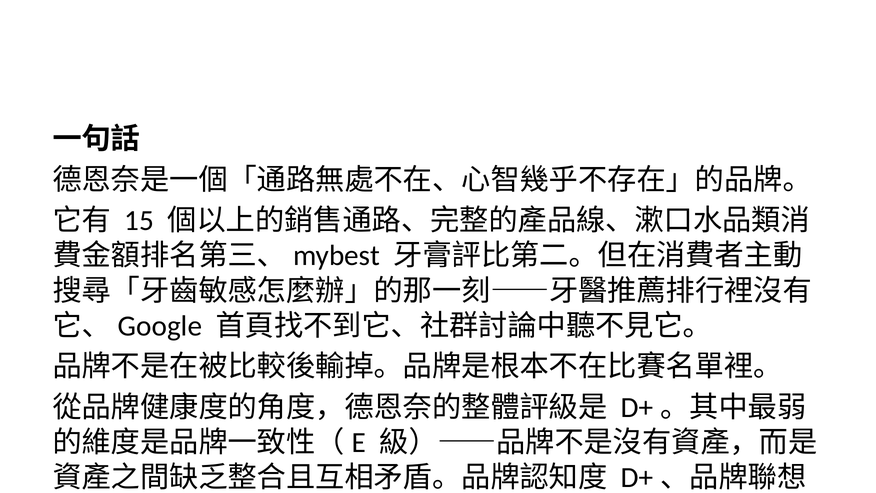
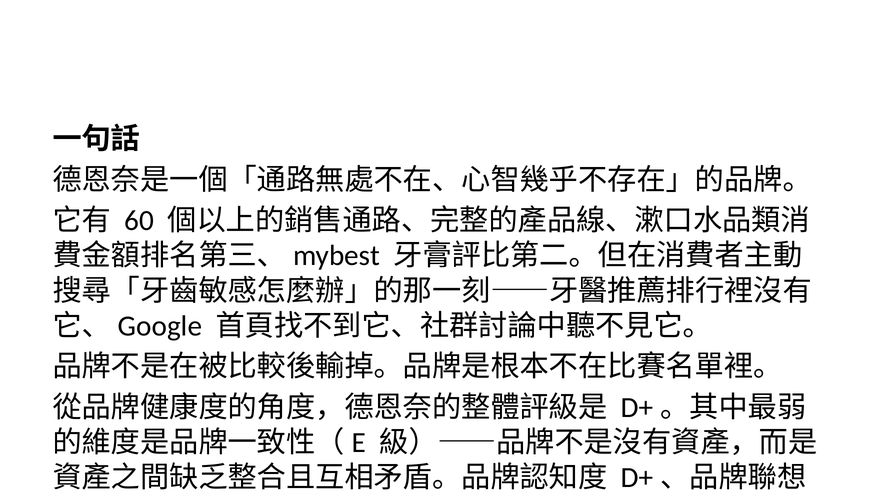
15: 15 -> 60 (139, 221)
